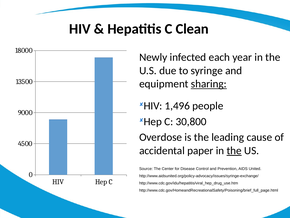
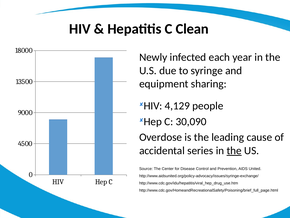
sharing underline: present -> none (209, 84)
1,496: 1,496 -> 4,129 (177, 106)
30,800: 30,800 -> 30,090 (191, 121)
paper: paper -> series (200, 150)
